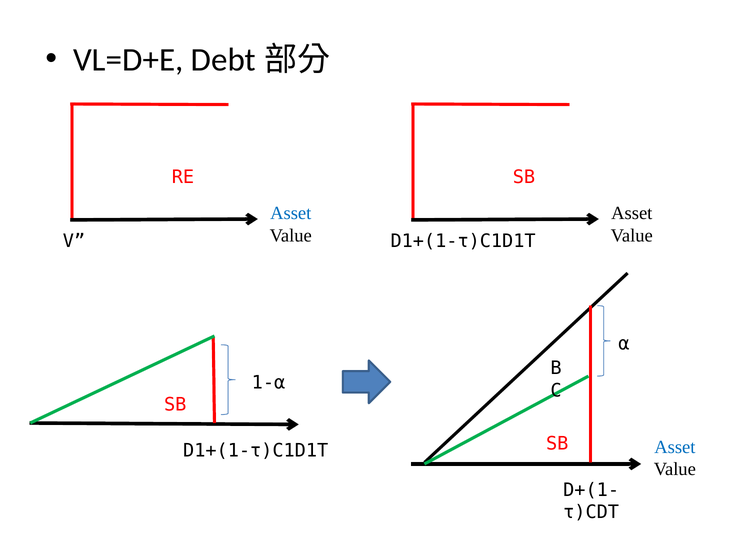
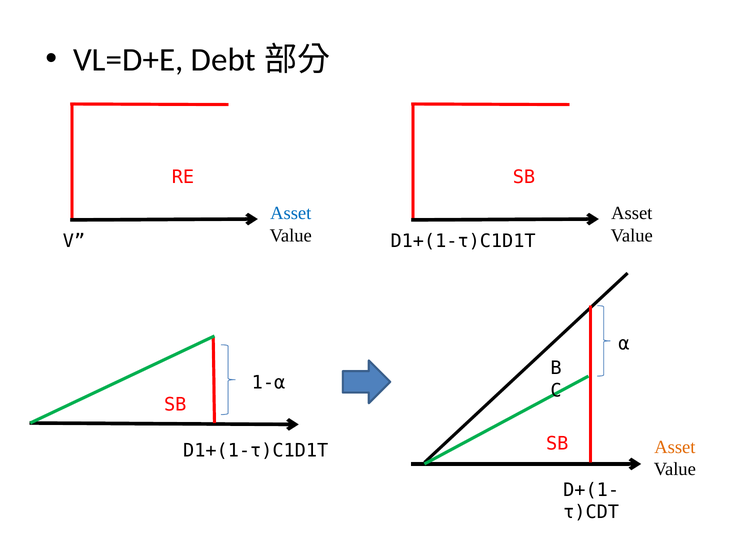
Asset colour: blue -> orange (675, 447)
